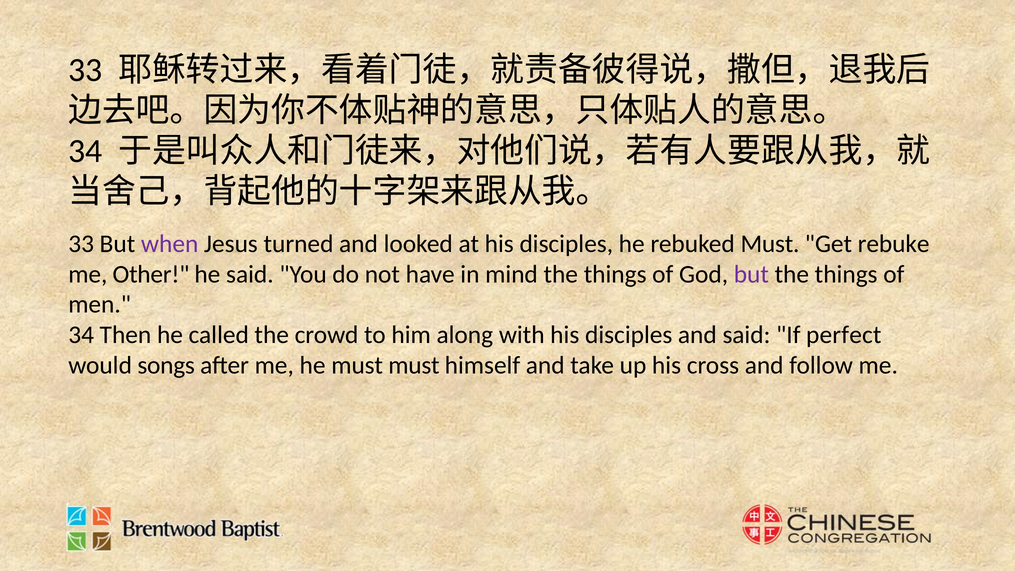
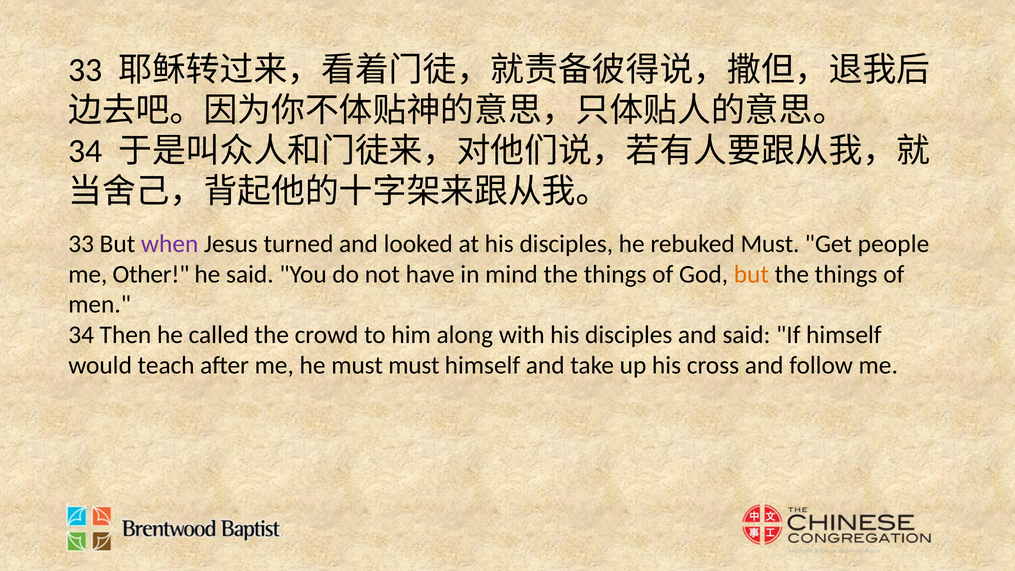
rebuke: rebuke -> people (894, 244)
but colour: purple -> orange (751, 274)
If perfect: perfect -> himself (844, 335)
songs: songs -> teach (166, 365)
